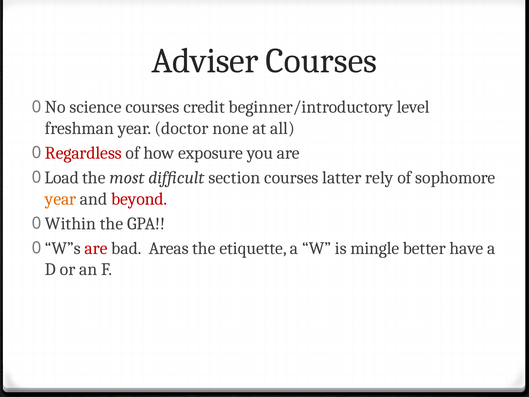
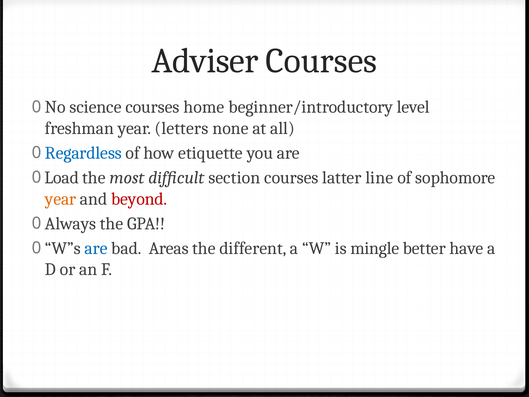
credit: credit -> home (204, 107)
doctor: doctor -> letters (181, 128)
Regardless colour: red -> blue (83, 153)
exposure: exposure -> etiquette (210, 153)
rely: rely -> line (379, 178)
Within: Within -> Always (71, 223)
are colour: red -> blue (96, 248)
etiquette: etiquette -> different (253, 248)
